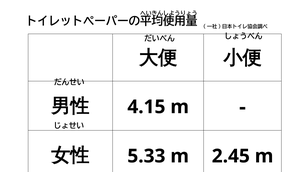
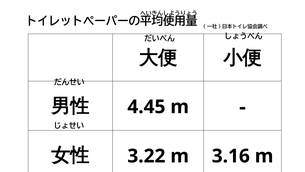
4.15: 4.15 -> 4.45 (146, 107)
5.33: 5.33 -> 3.22 (146, 156)
2.45: 2.45 -> 3.16 (231, 156)
